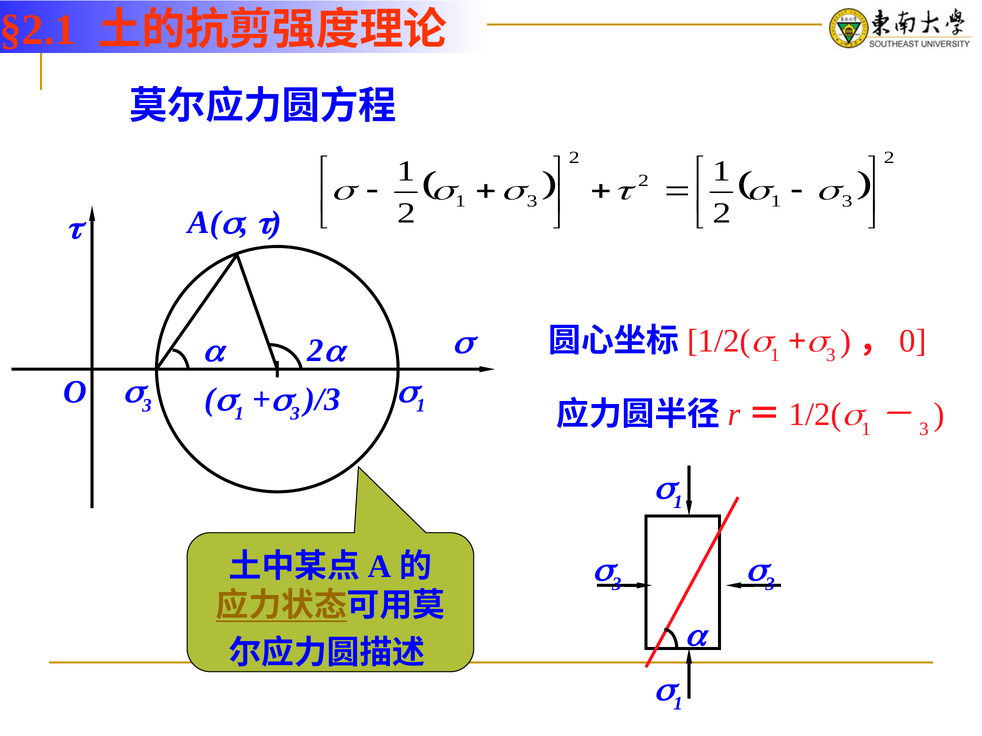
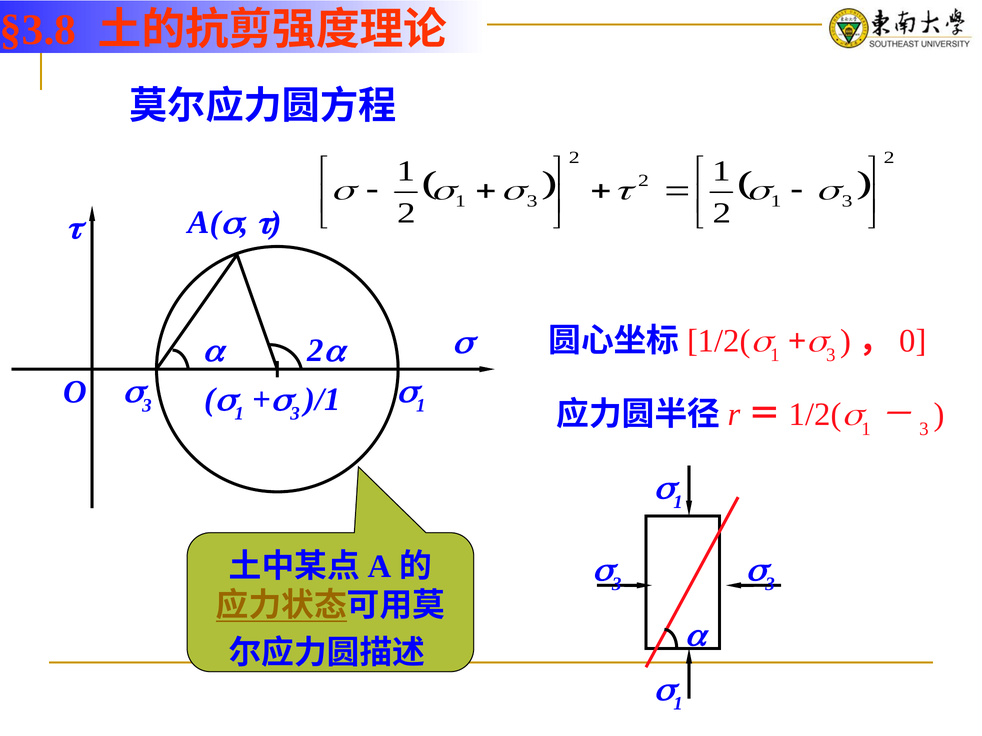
§2.1: §2.1 -> §3.8 (38, 30)
)/3: )/3 -> )/1 (323, 400)
